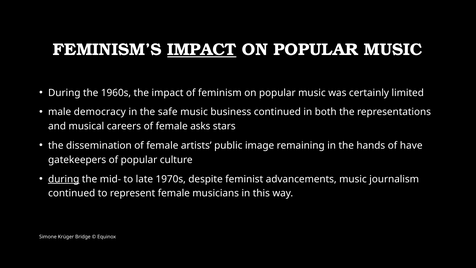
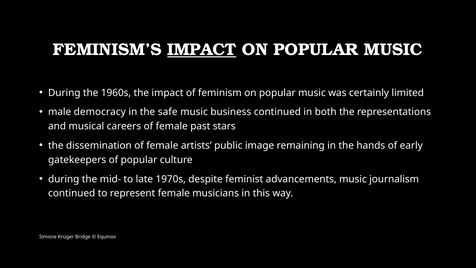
asks: asks -> past (200, 126)
have: have -> early (411, 145)
during underline: present -> none (64, 179)
